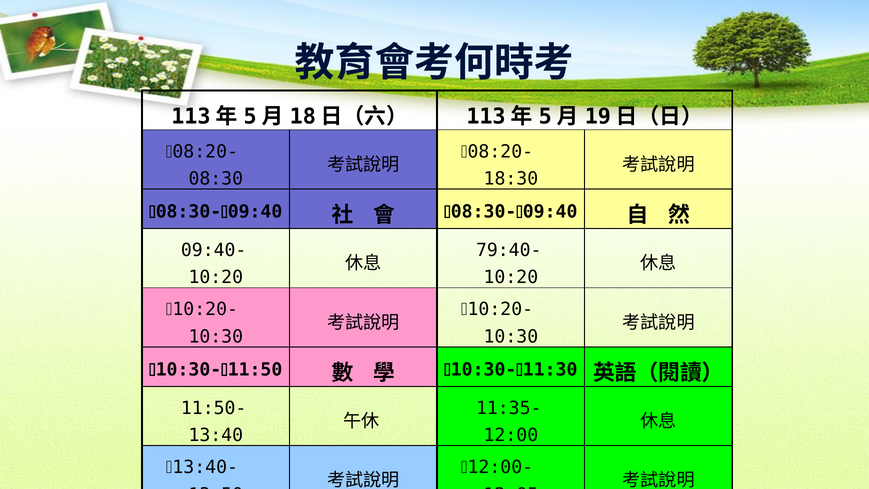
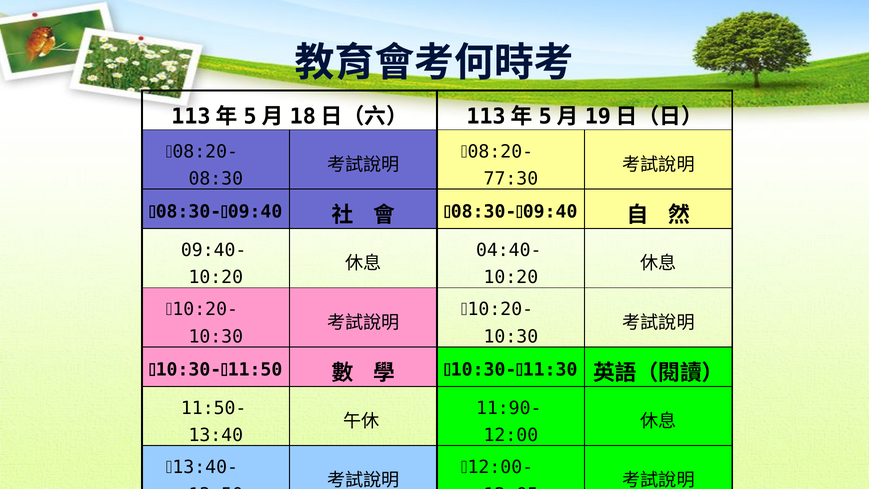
18:30: 18:30 -> 77:30 (511, 179)
79:40-: 79:40- -> 04:40- (509, 250)
11:35-: 11:35- -> 11:90- (509, 408)
